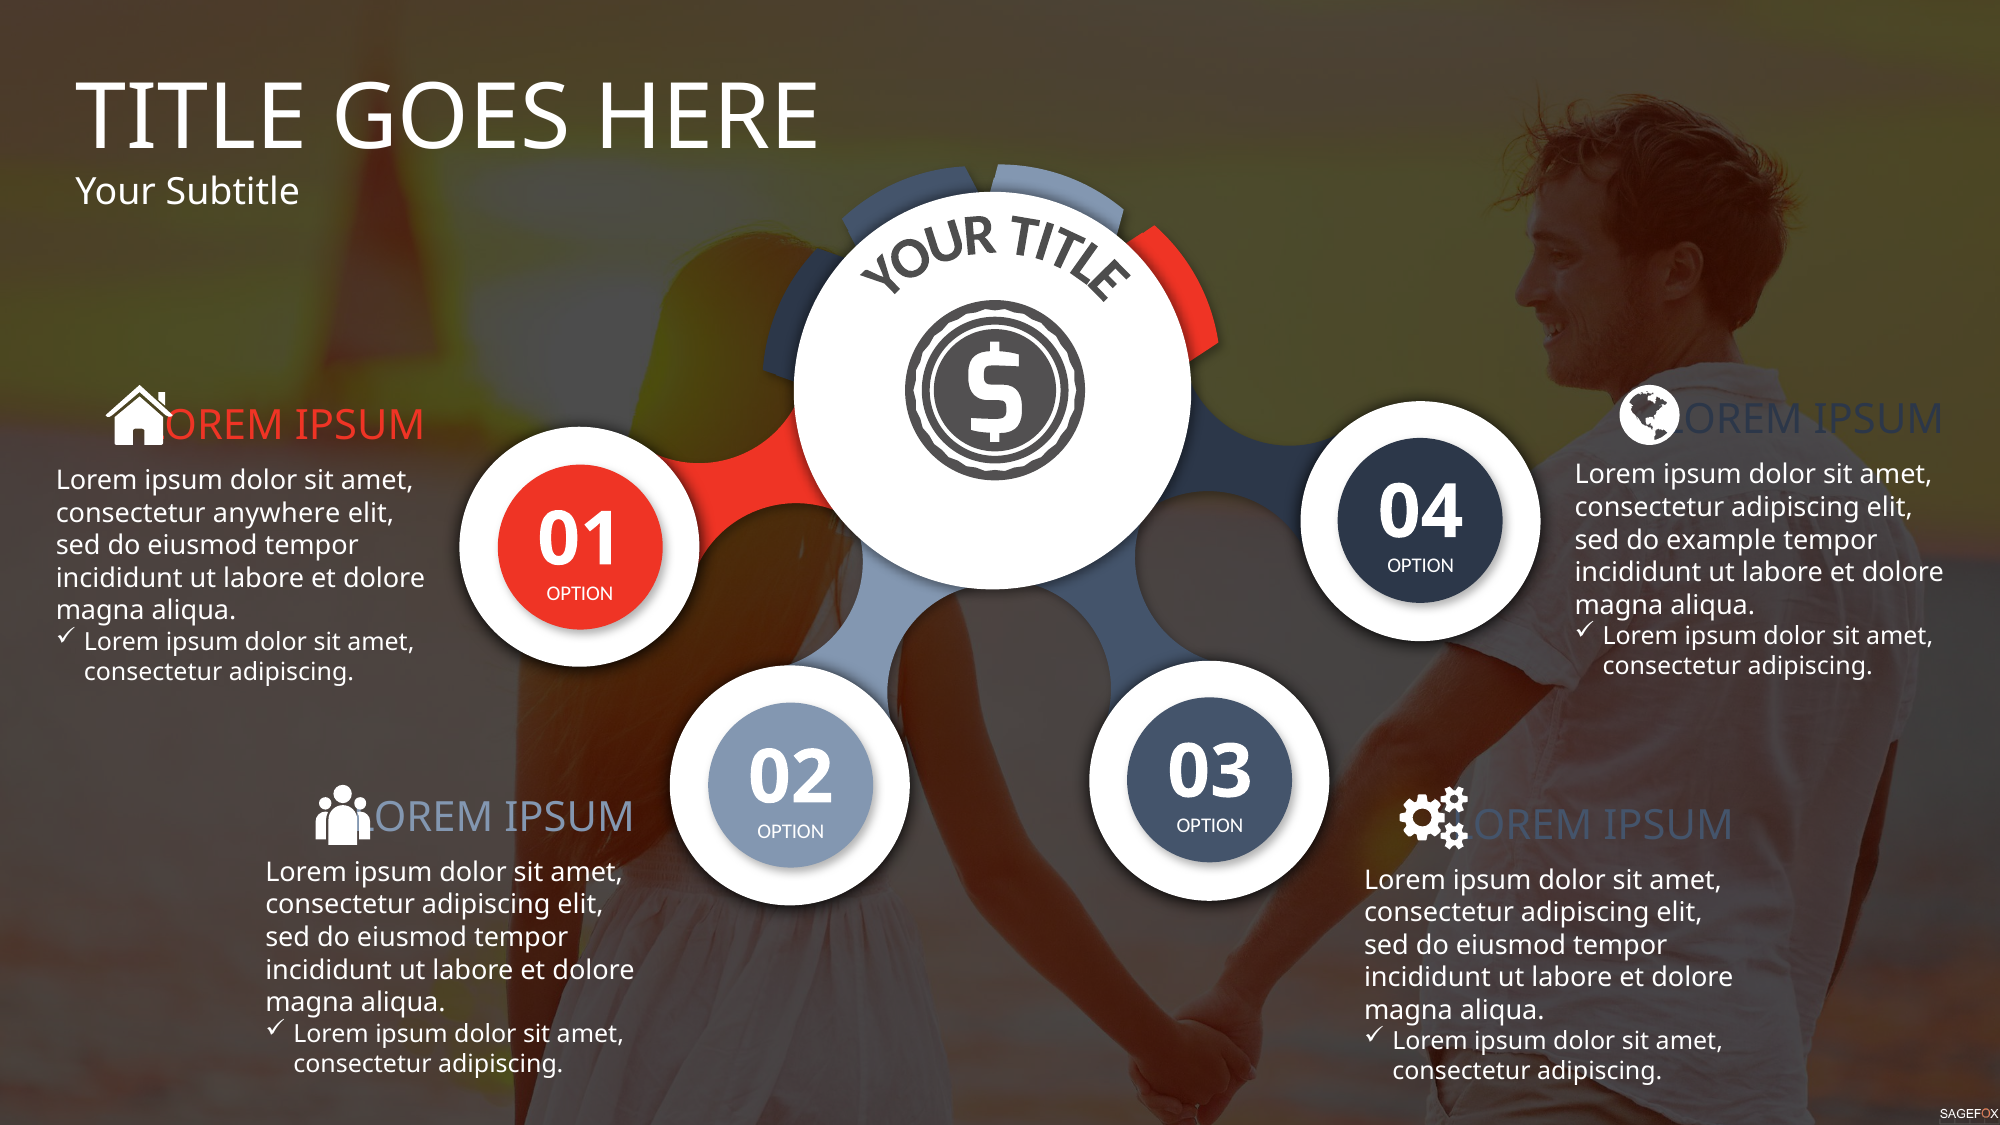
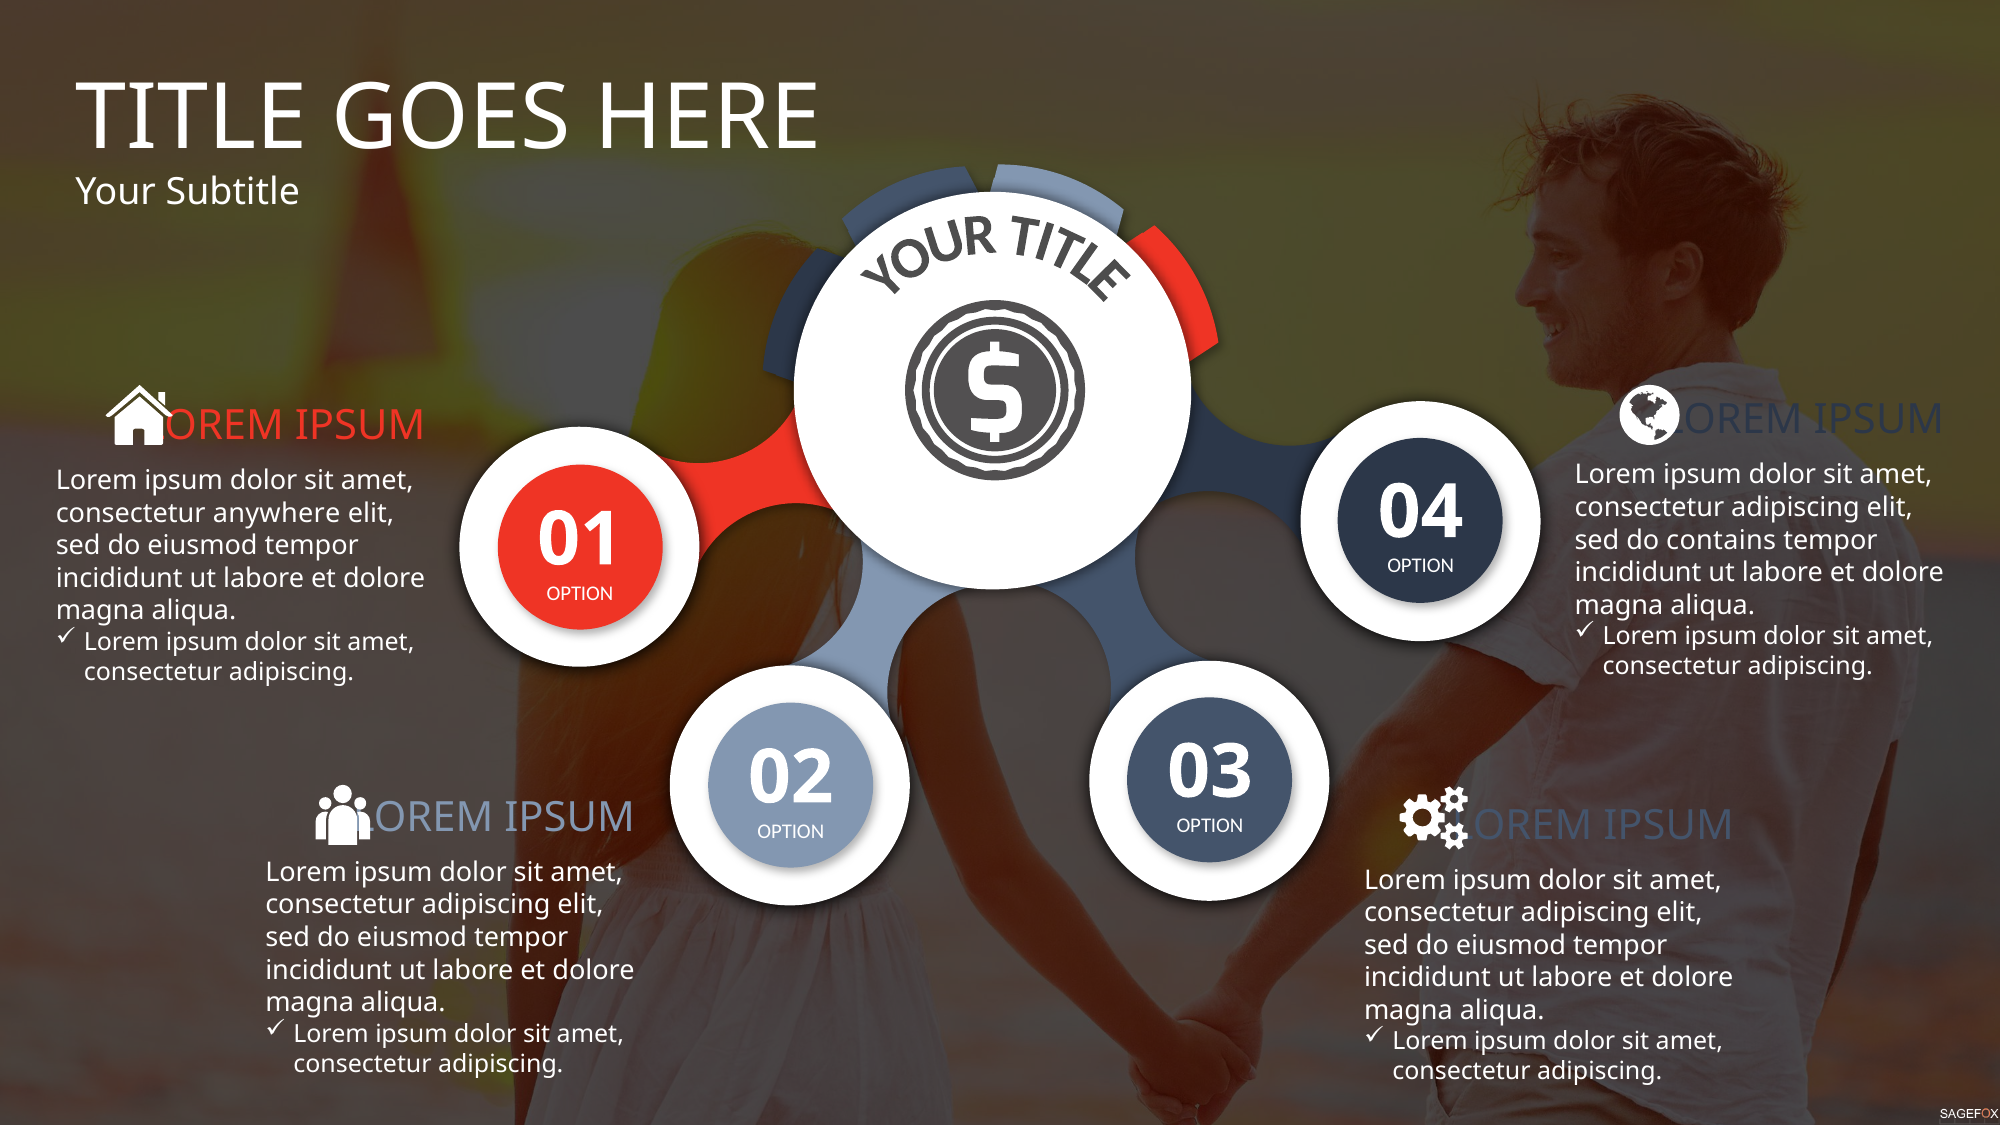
example: example -> contains (1721, 540)
